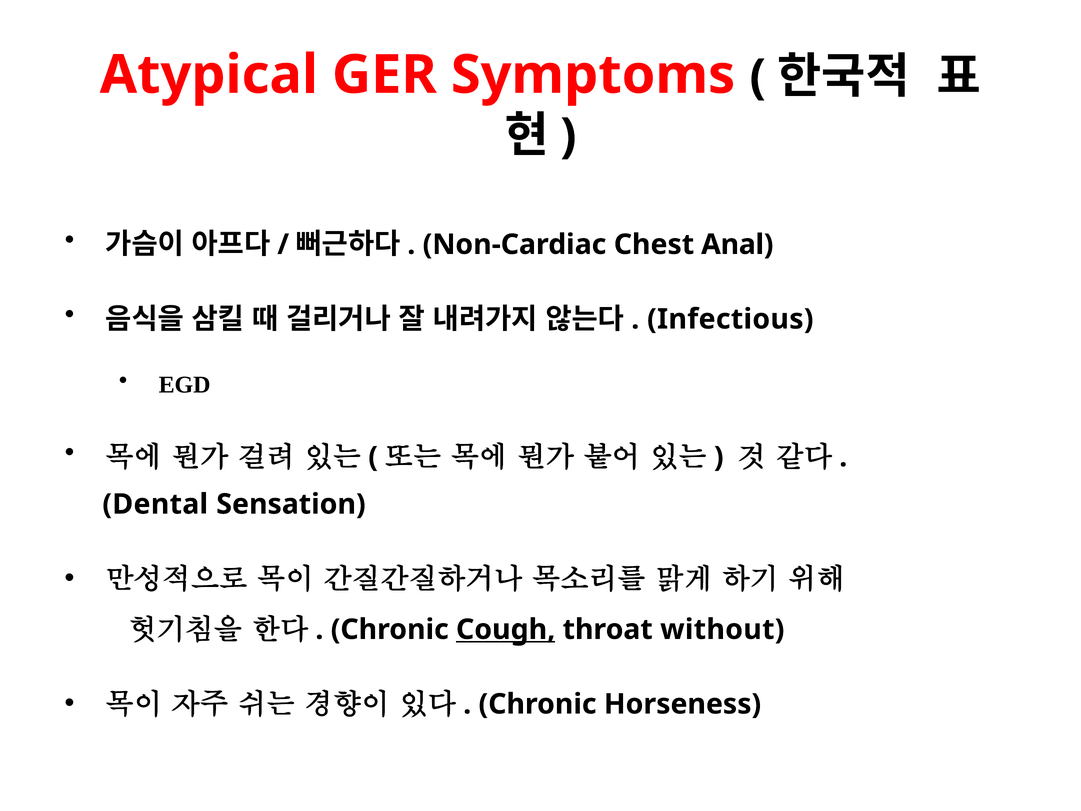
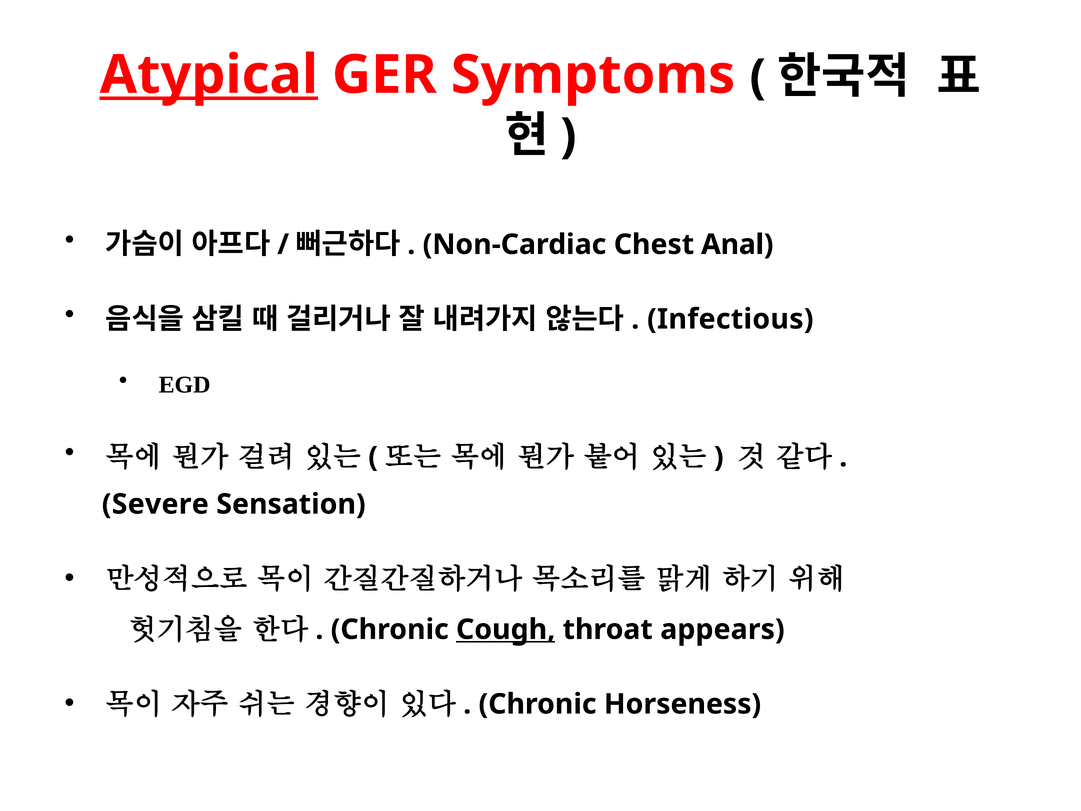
Atypical underline: none -> present (209, 75)
Dental: Dental -> Severe (155, 504)
without: without -> appears (722, 629)
